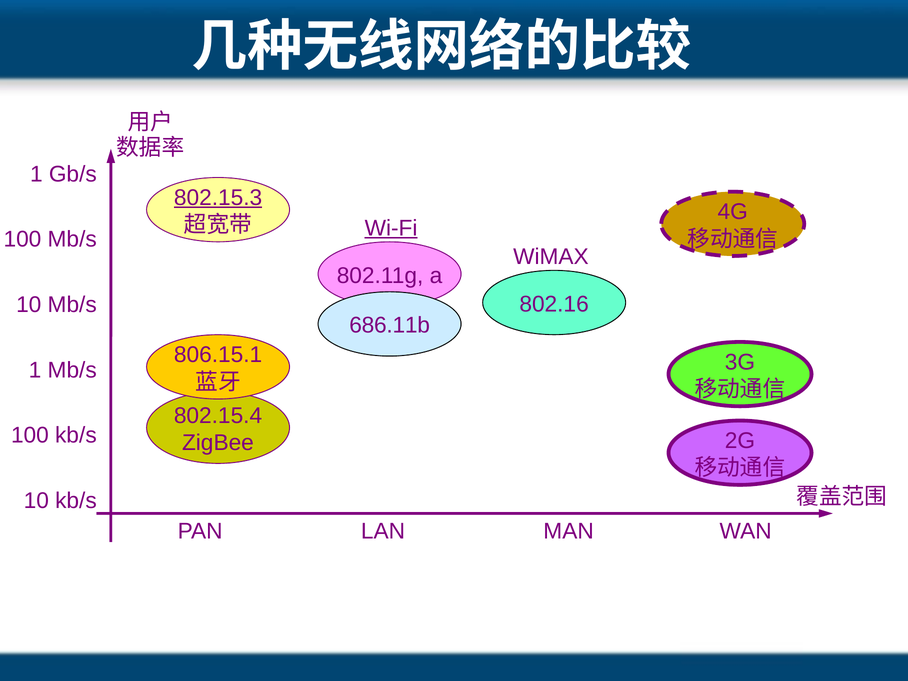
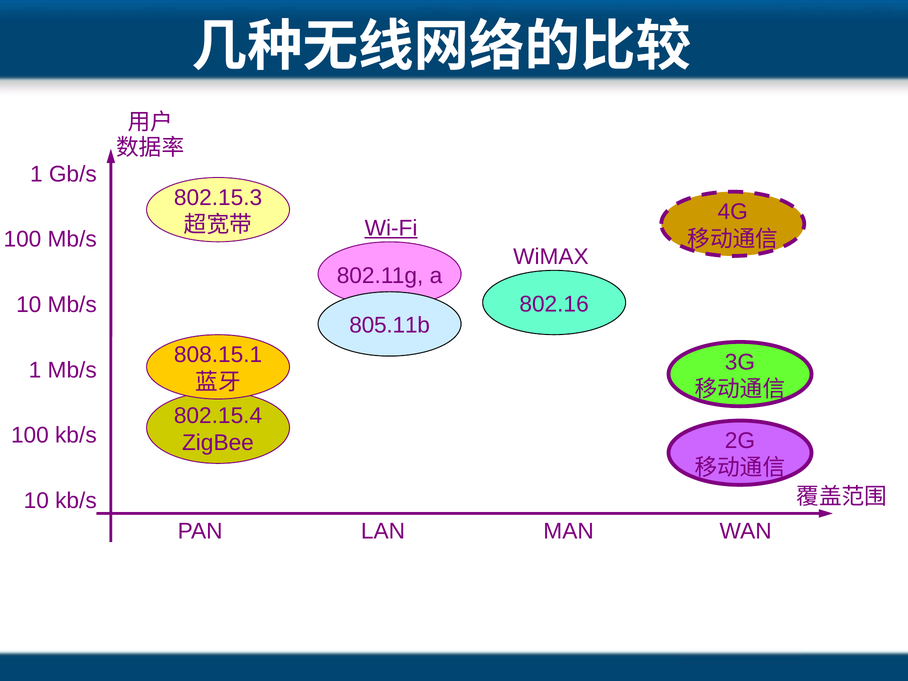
802.15.3 underline: present -> none (218, 198)
686.11b: 686.11b -> 805.11b (390, 326)
806.15.1: 806.15.1 -> 808.15.1 (218, 355)
